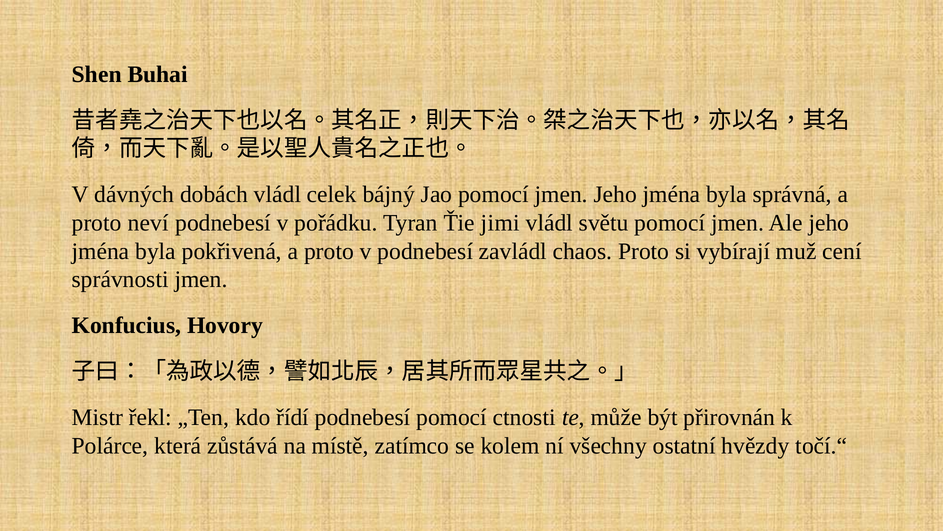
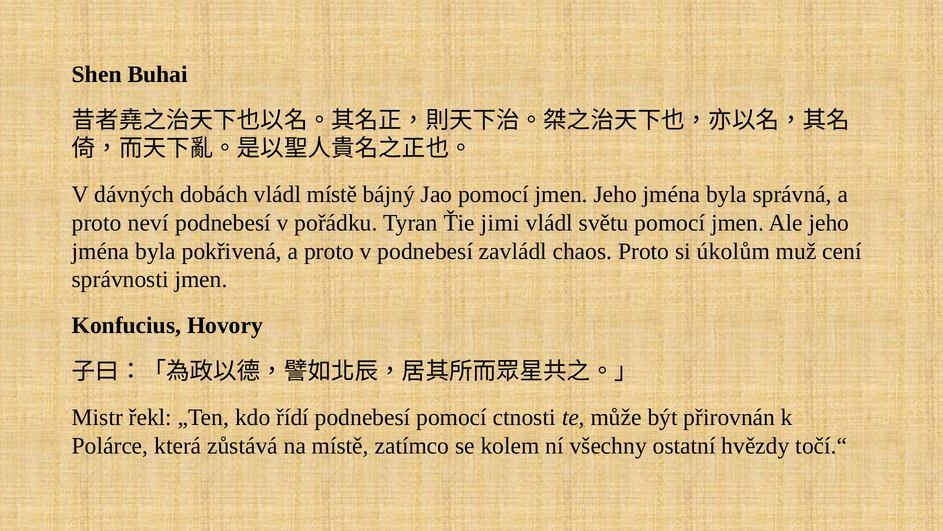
vládl celek: celek -> místě (332, 194)
vybírají: vybírají -> úkolům (733, 251)
